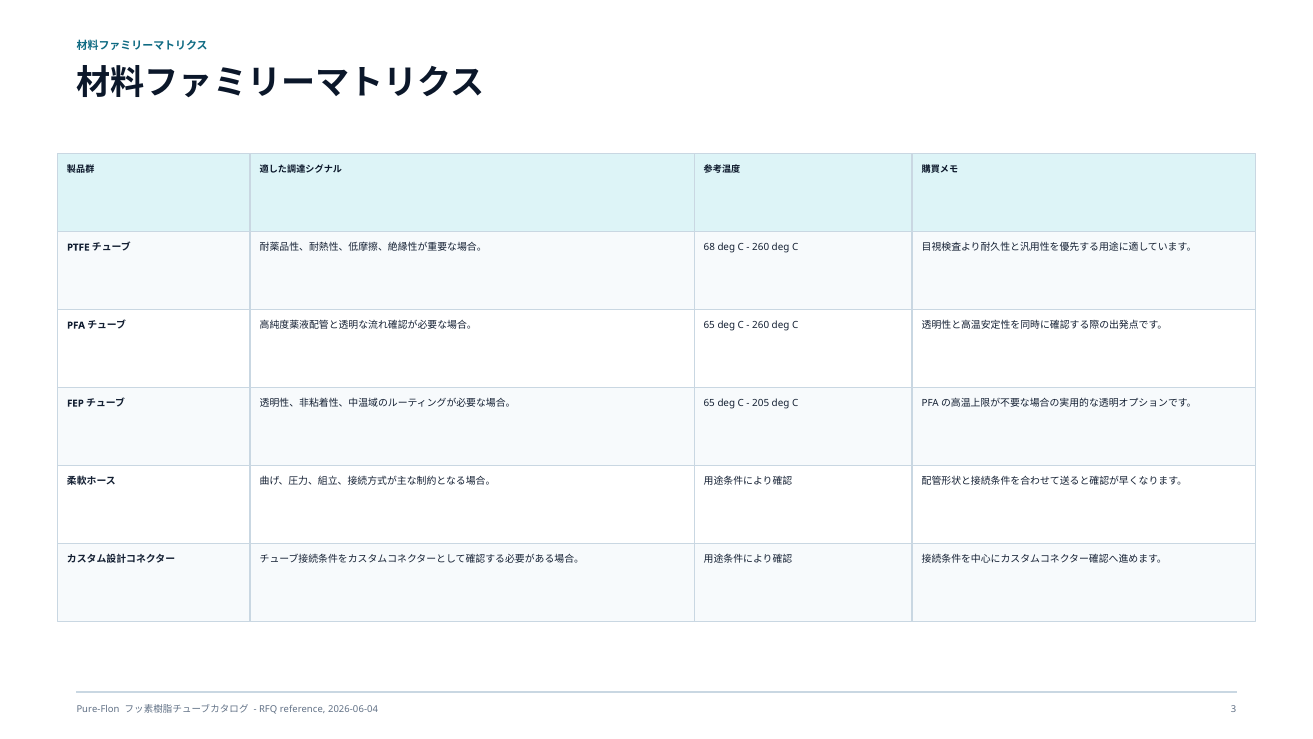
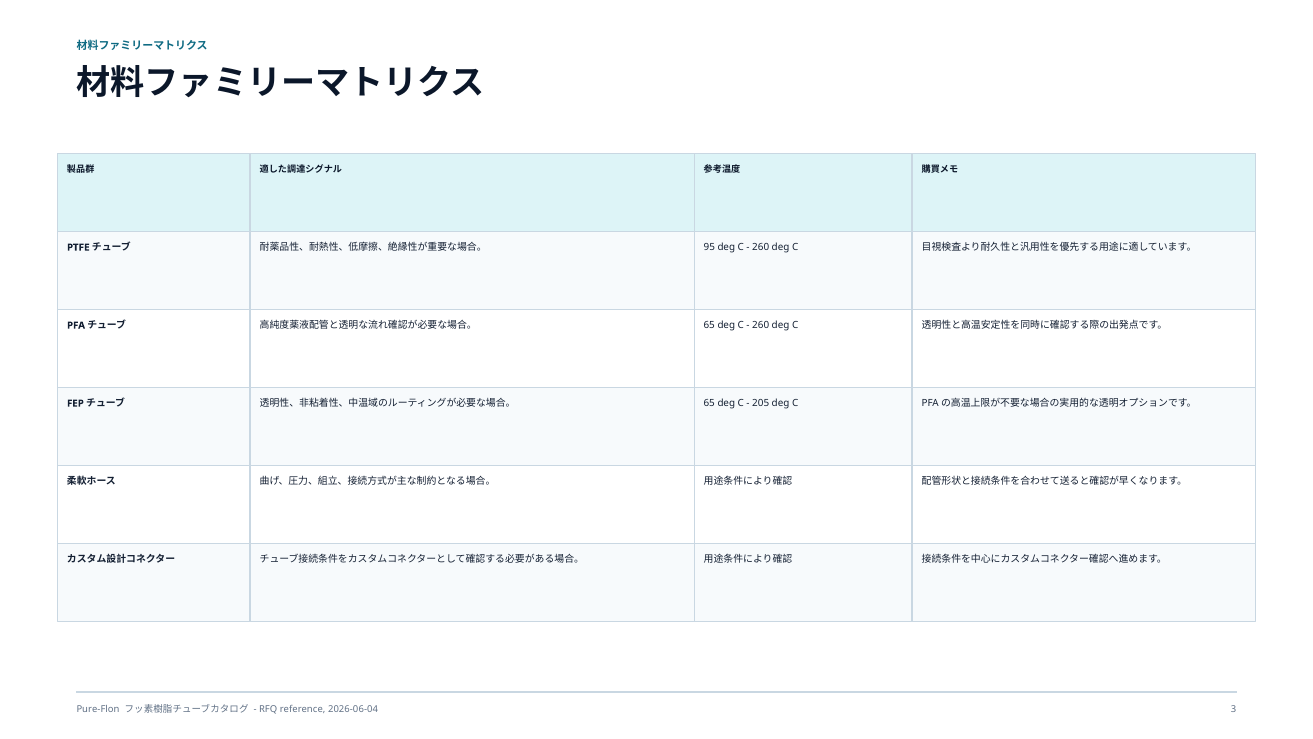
68: 68 -> 95 (709, 247)
